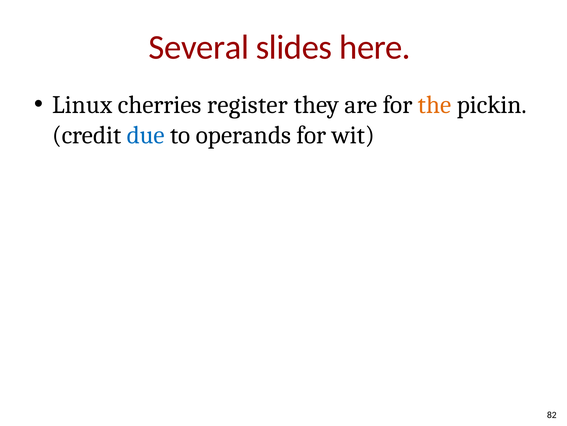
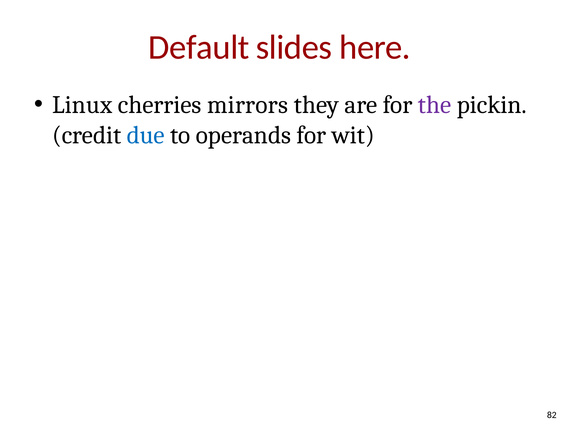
Several: Several -> Default (199, 47)
register: register -> mirrors (248, 105)
the colour: orange -> purple (435, 105)
